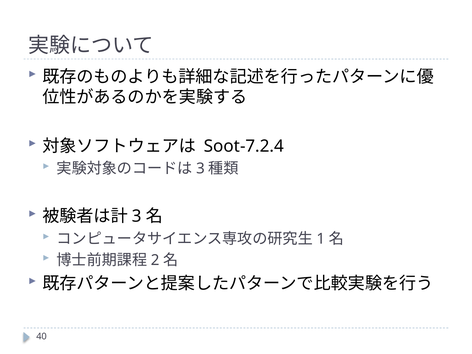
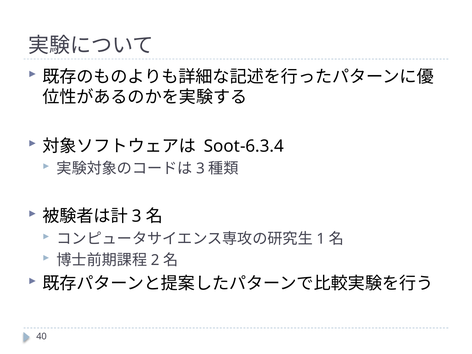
Soot-7.2.4: Soot-7.2.4 -> Soot-6.3.4 (244, 146)
